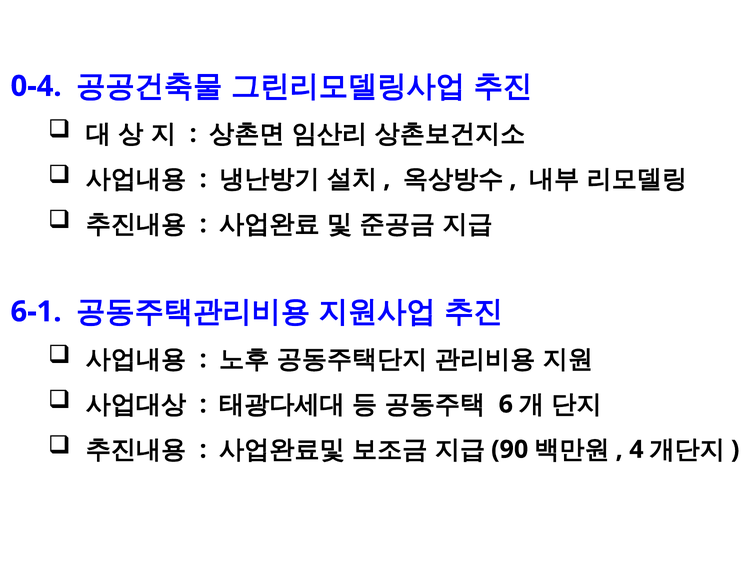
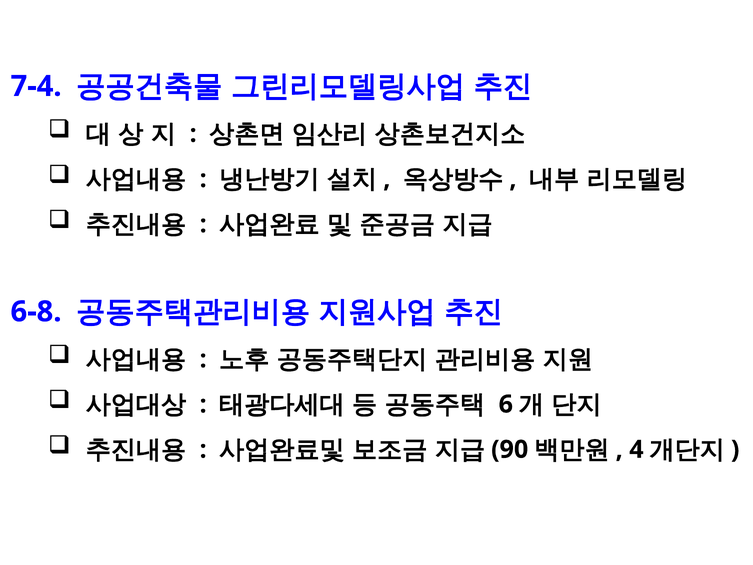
0-4: 0-4 -> 7-4 (36, 86)
6-1: 6-1 -> 6-8 (36, 312)
